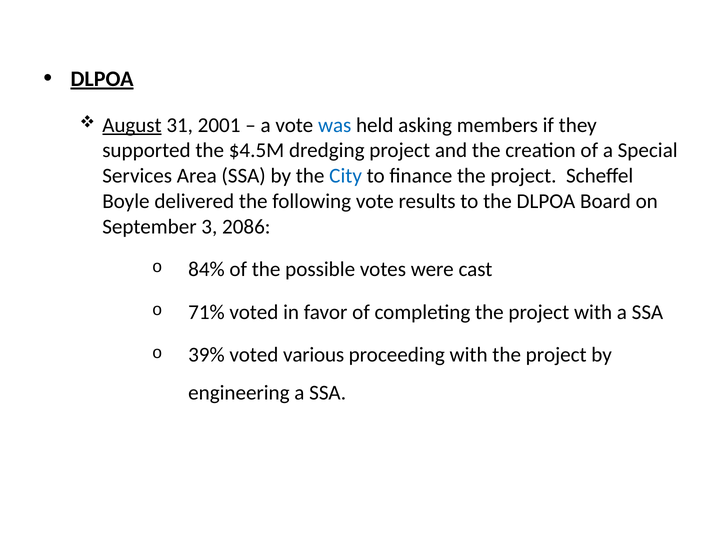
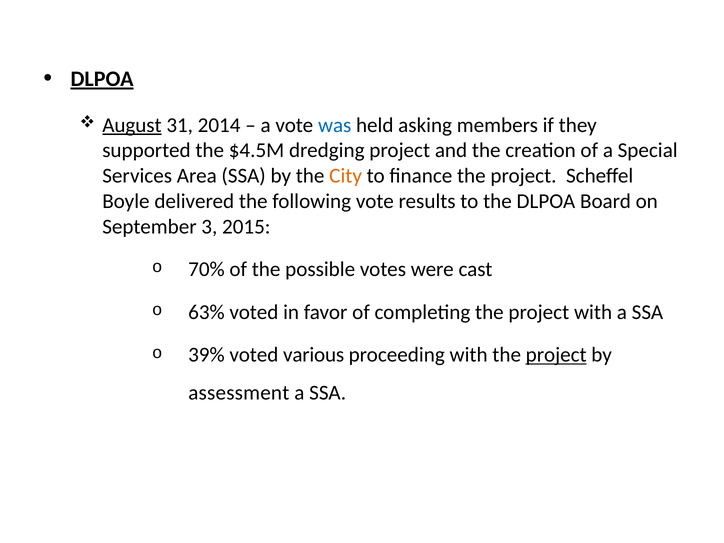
2001: 2001 -> 2014 (219, 125)
City colour: blue -> orange (346, 176)
2086: 2086 -> 2015 (246, 227)
84%: 84% -> 70% (206, 269)
71%: 71% -> 63% (206, 312)
project underline: none -> present (556, 355)
engineering: engineering -> assessment (239, 393)
